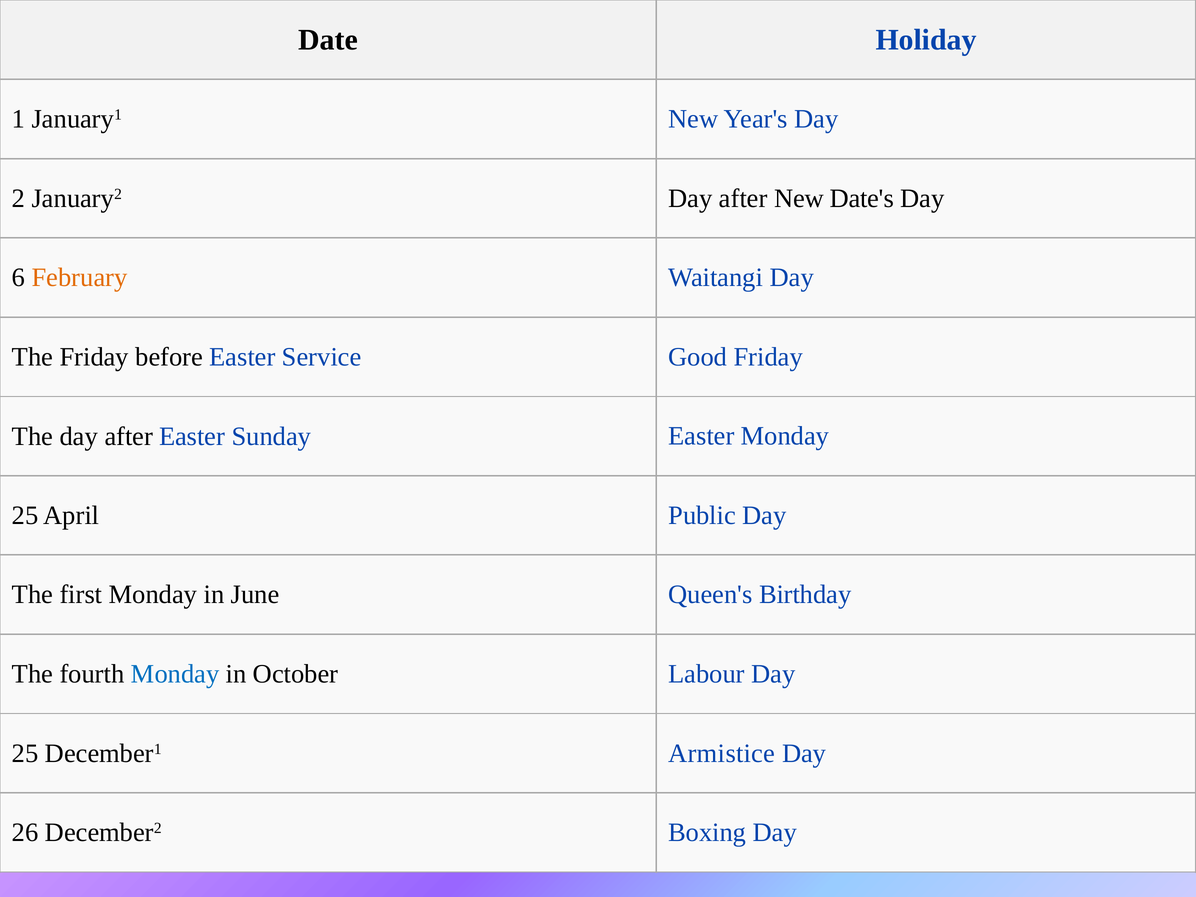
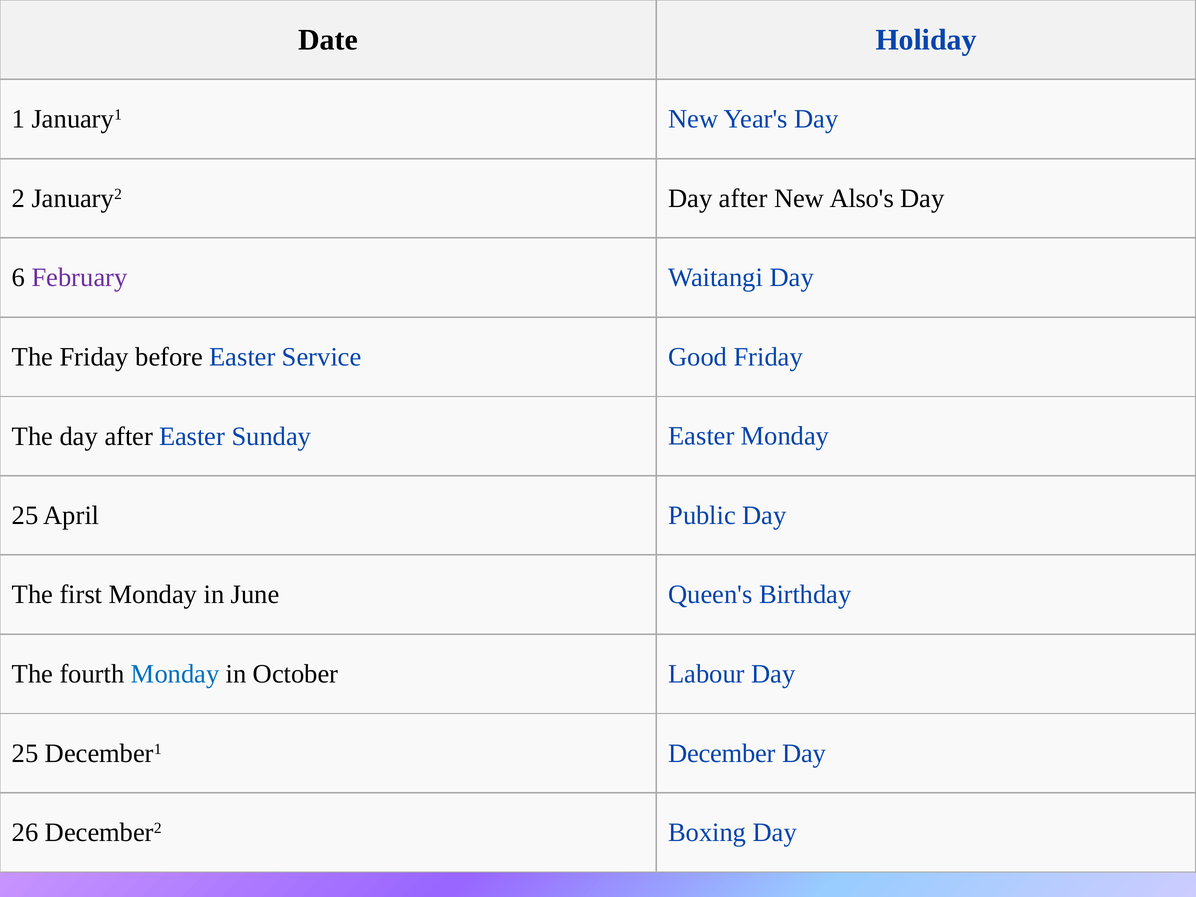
Date's: Date's -> Also's (862, 198)
February colour: orange -> purple (80, 278)
Armistice: Armistice -> December (722, 753)
